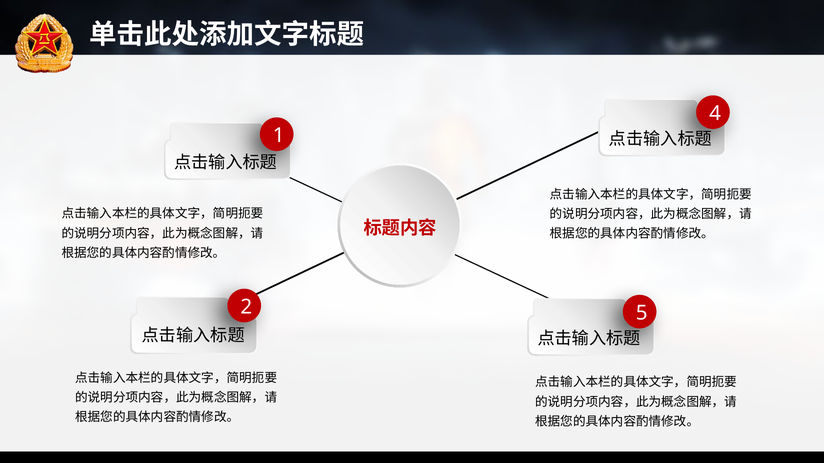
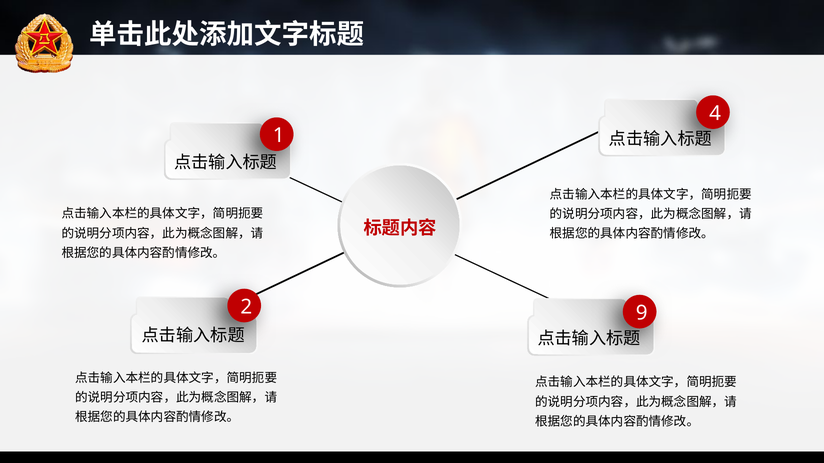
5: 5 -> 9 (642, 313)
